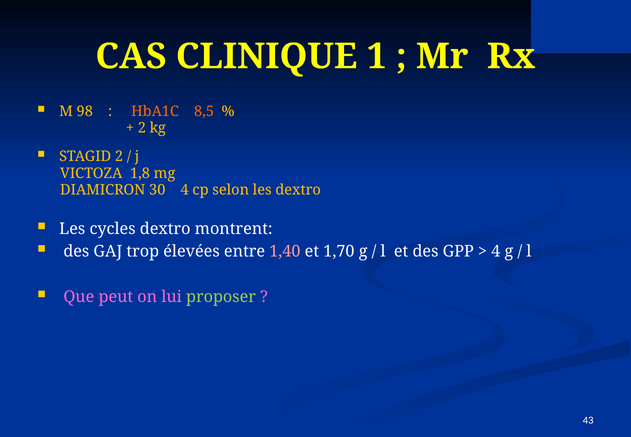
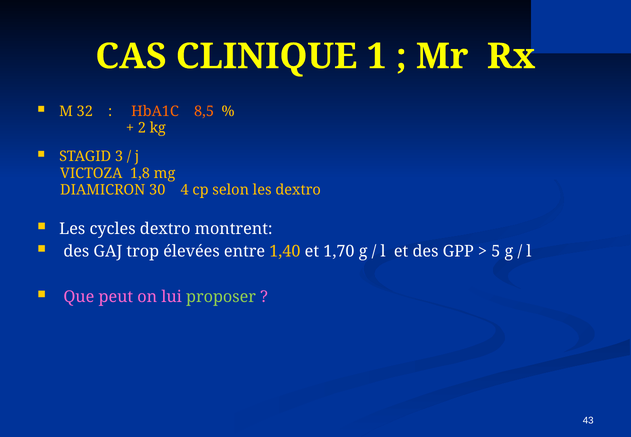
98: 98 -> 32 (85, 111)
STAGID 2: 2 -> 3 (119, 156)
1,40 colour: pink -> yellow (285, 251)
4: 4 -> 5 (496, 251)
